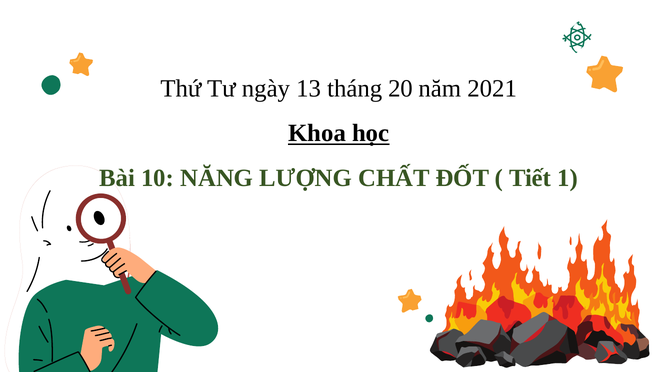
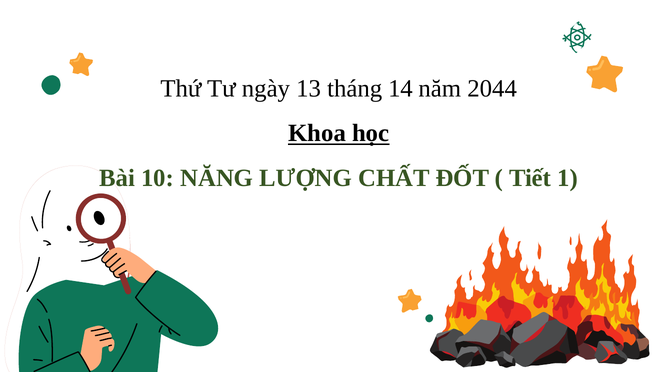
20: 20 -> 14 (400, 89)
2021: 2021 -> 2044 (492, 89)
